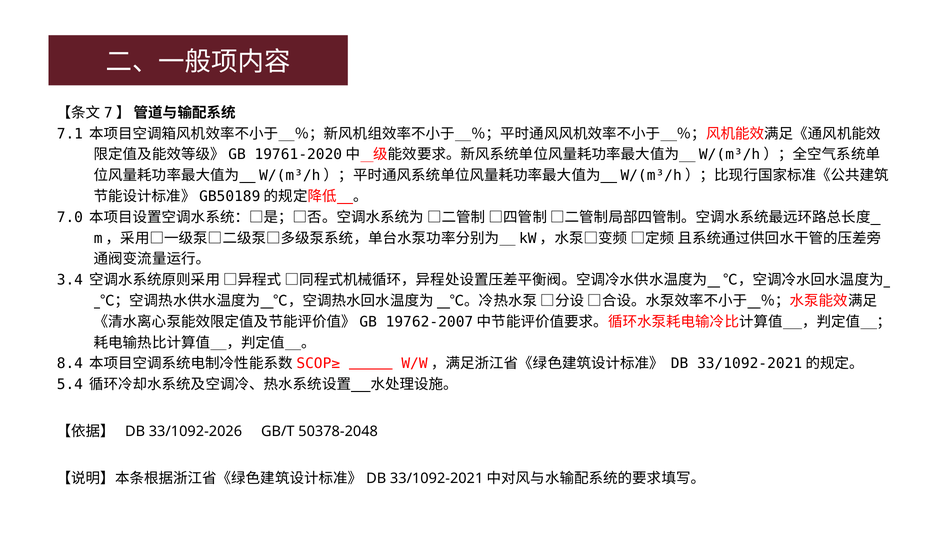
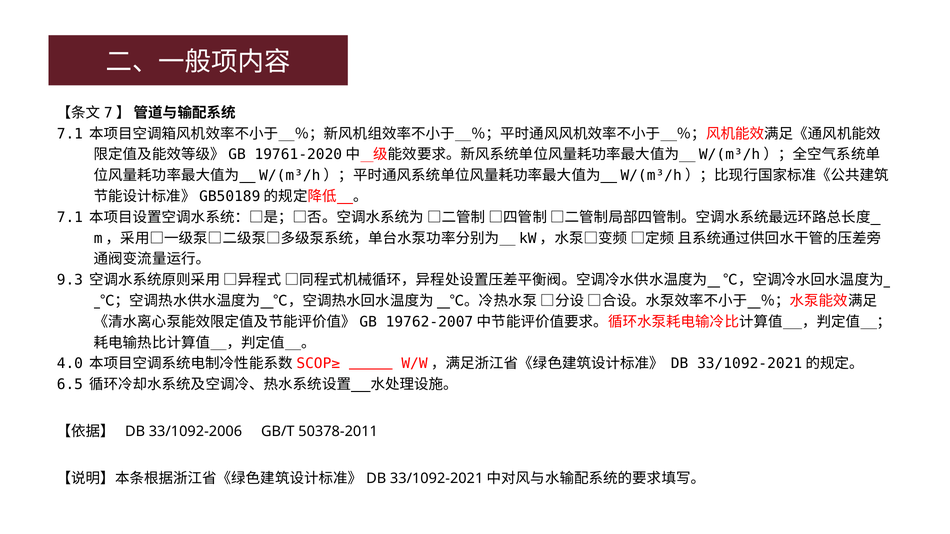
7.0: 7.0 -> 7.1 (70, 218)
3.4: 3.4 -> 9.3 (70, 280)
8.4: 8.4 -> 4.0 (70, 364)
5.4: 5.4 -> 6.5 (70, 385)
33/1092-2026: 33/1092-2026 -> 33/1092-2006 (195, 432)
50378-2048: 50378-2048 -> 50378-2011 (338, 432)
